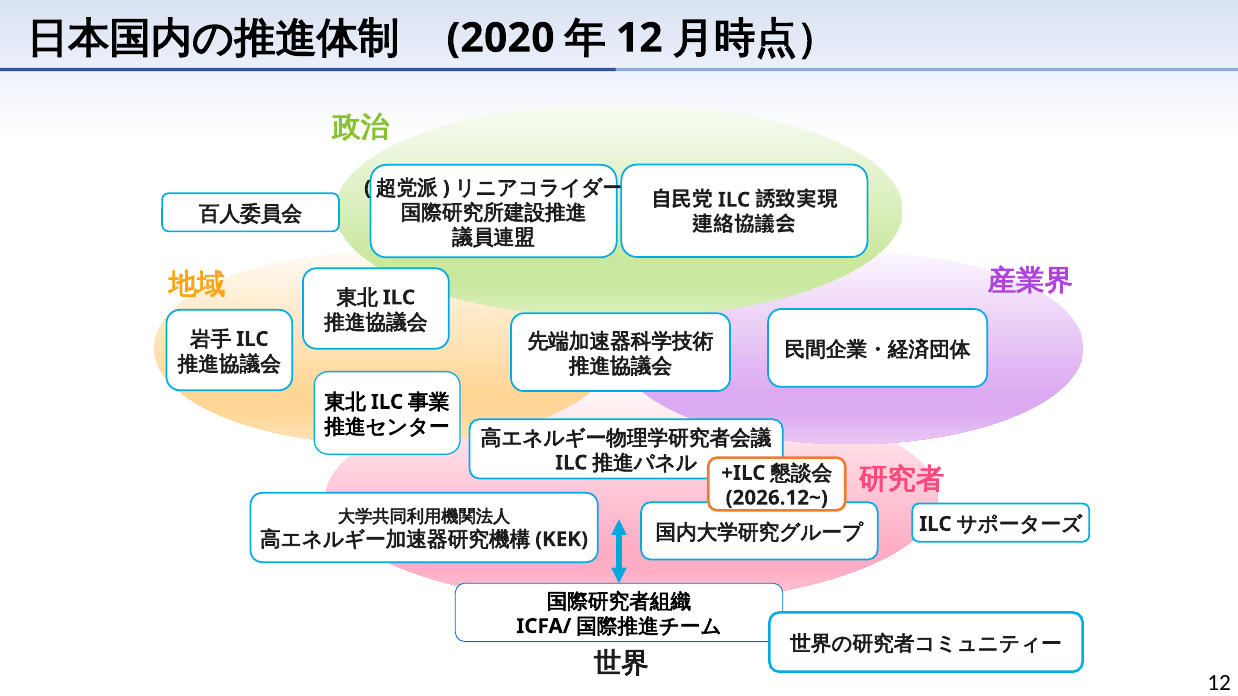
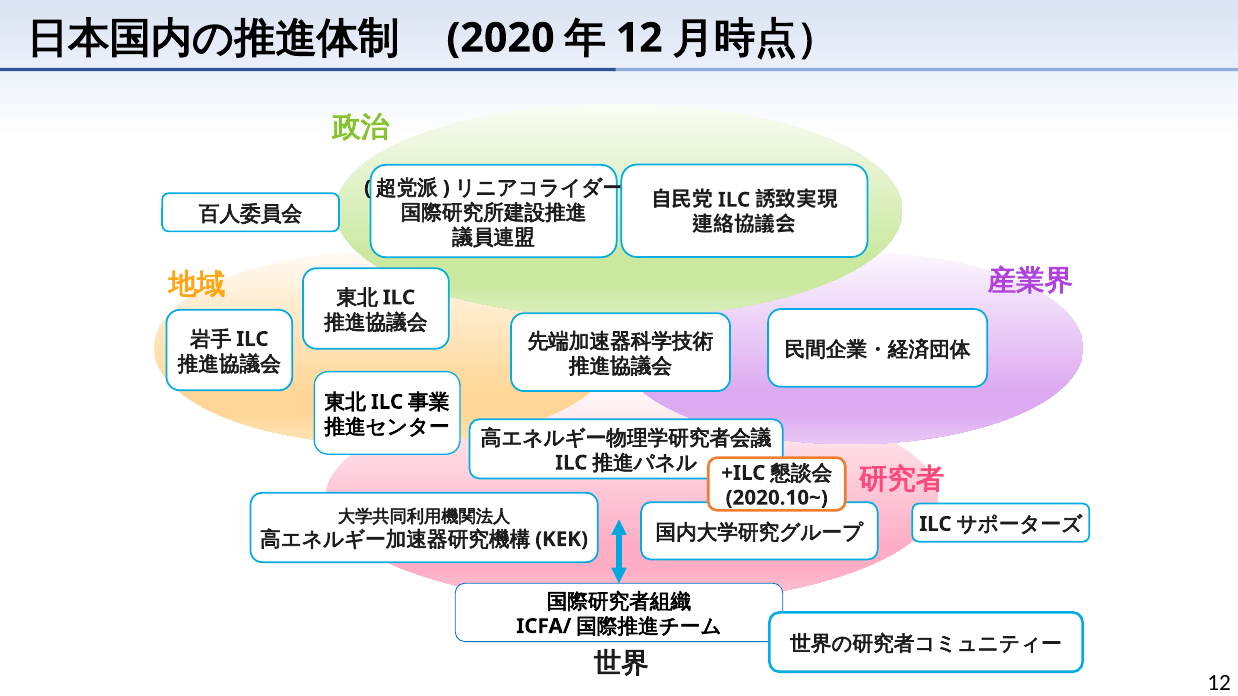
2026.12~: 2026.12~ -> 2020.10~ (777, 498)
